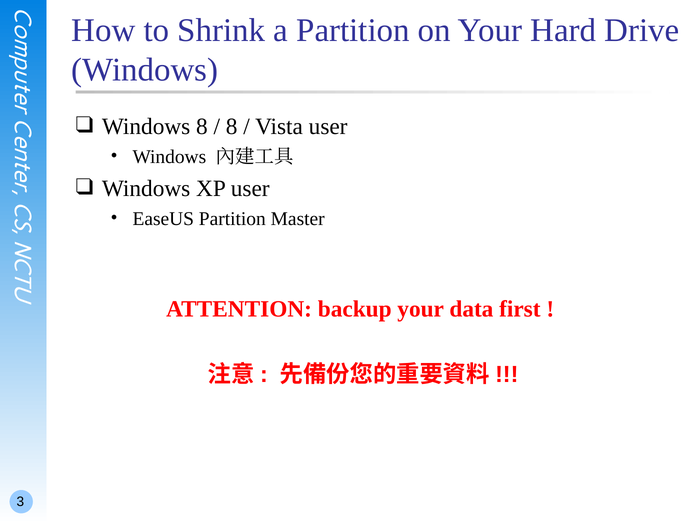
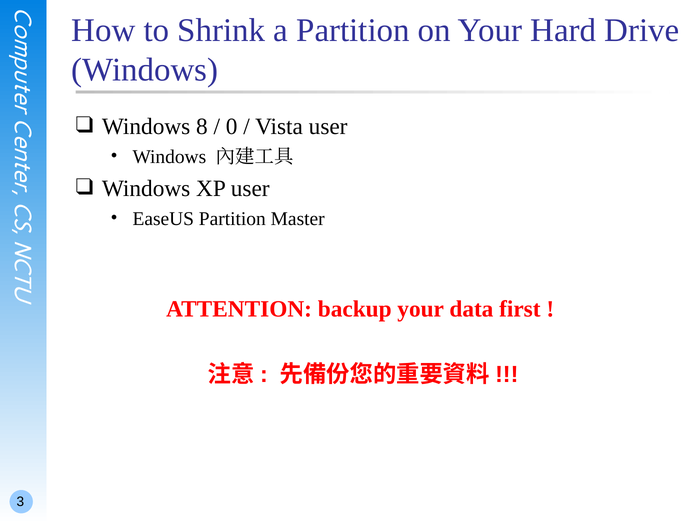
8: 8 -> 0 (232, 126)
